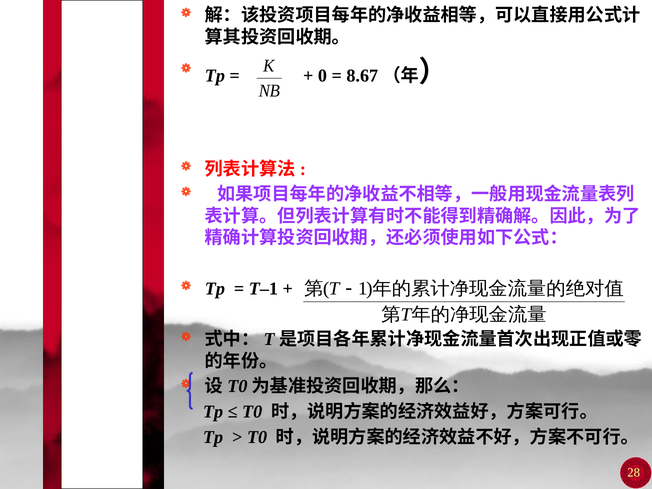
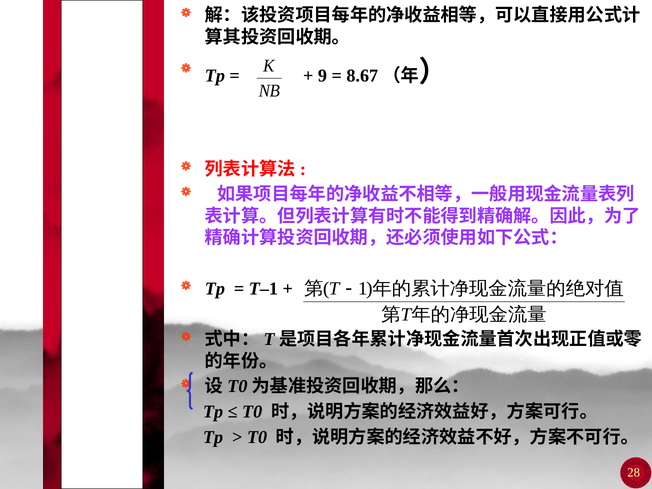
0: 0 -> 9 (323, 76)
